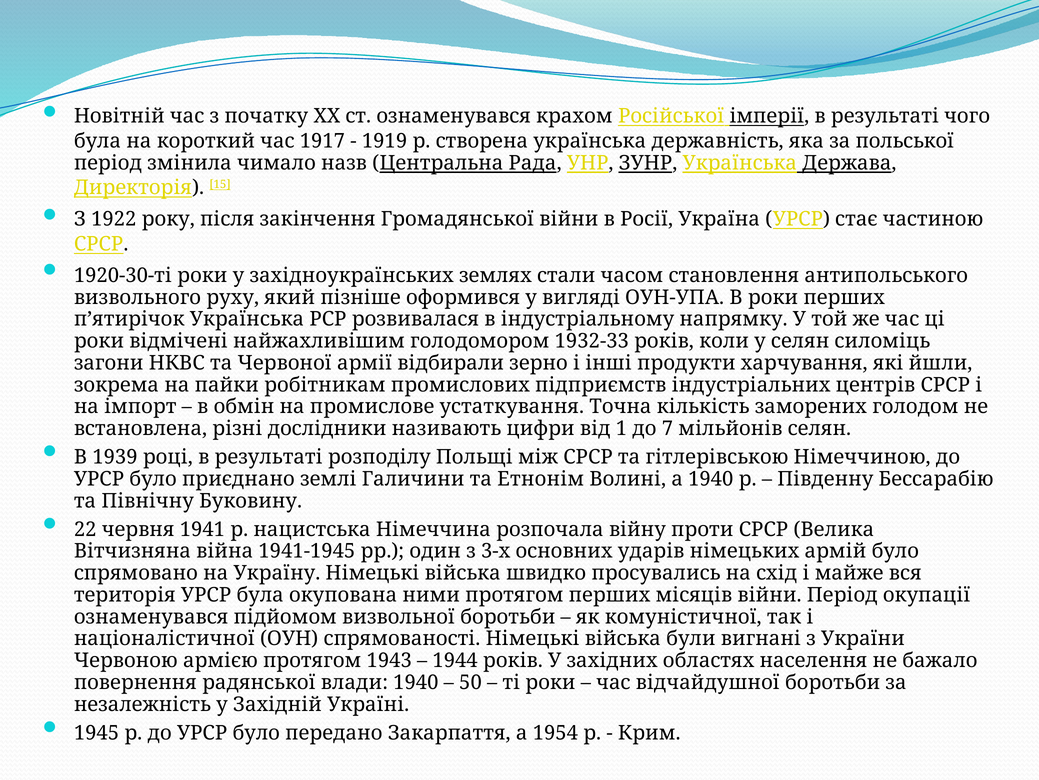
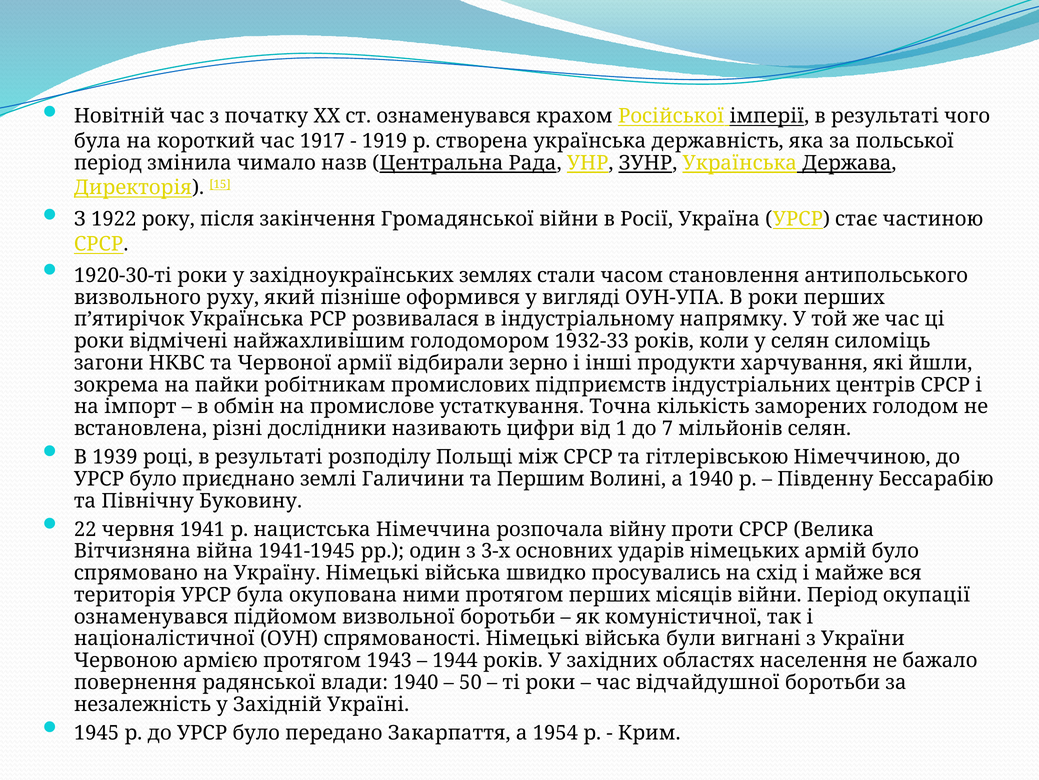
Етнонім: Етнонім -> Першим (541, 479)
